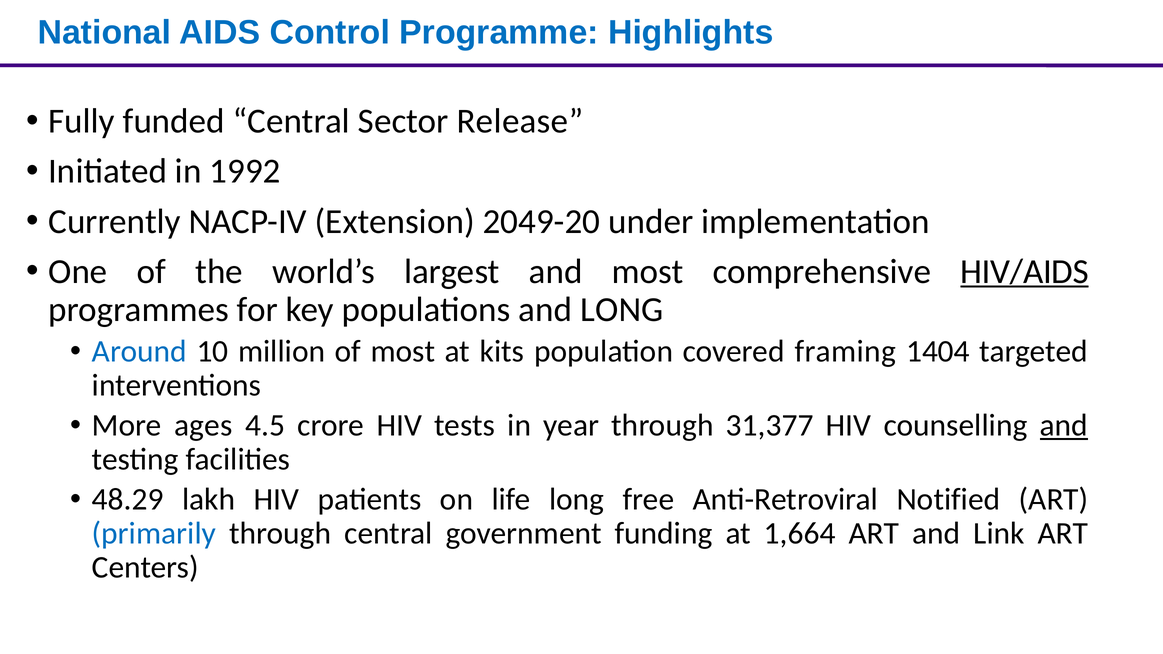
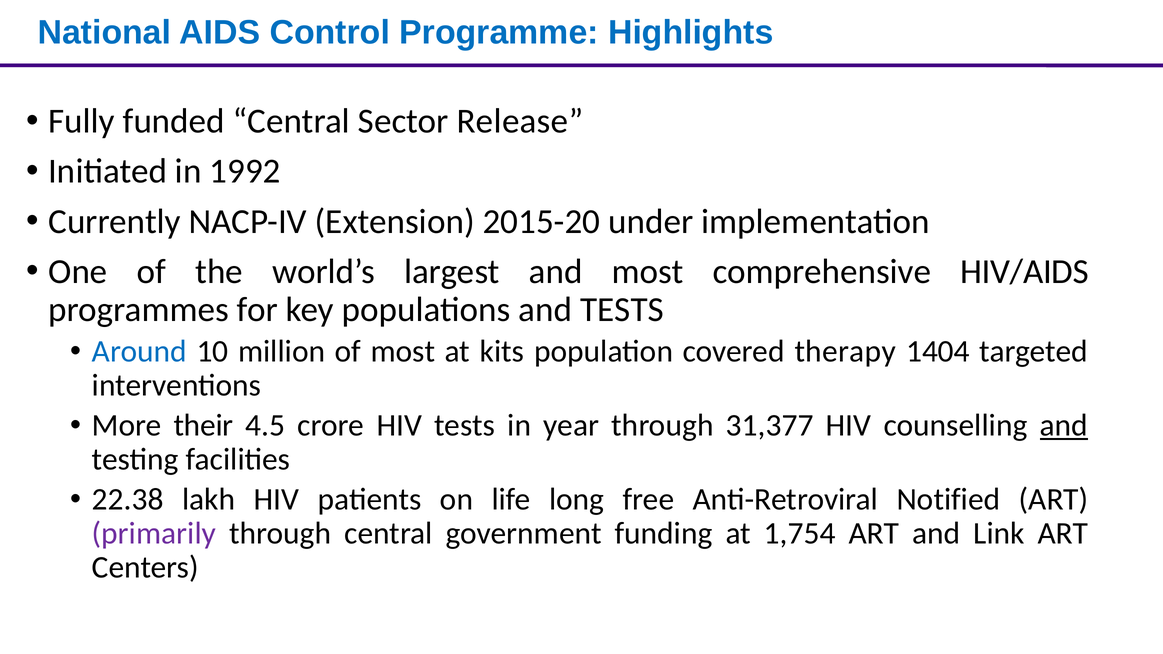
2049-20: 2049-20 -> 2015-20 (541, 222)
HIV/AIDS underline: present -> none (1025, 272)
and LONG: LONG -> TESTS (622, 310)
framing: framing -> therapy (845, 352)
ages: ages -> their (204, 426)
48.29: 48.29 -> 22.38 (128, 500)
primarily colour: blue -> purple (154, 534)
1,664: 1,664 -> 1,754 (800, 534)
